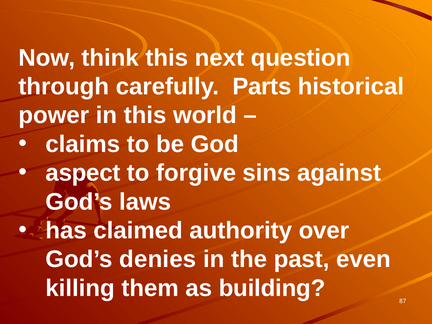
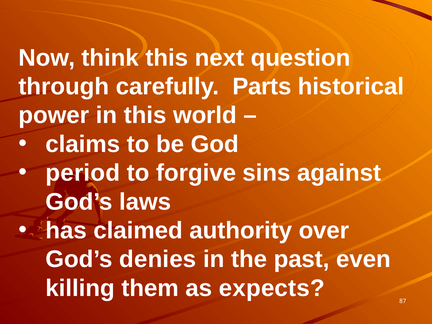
aspect: aspect -> period (83, 173)
building: building -> expects (272, 288)
